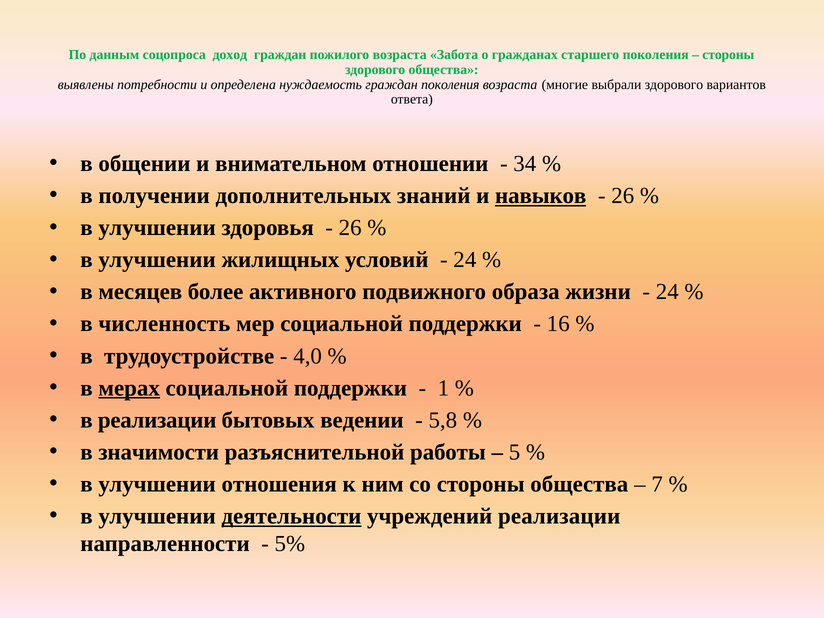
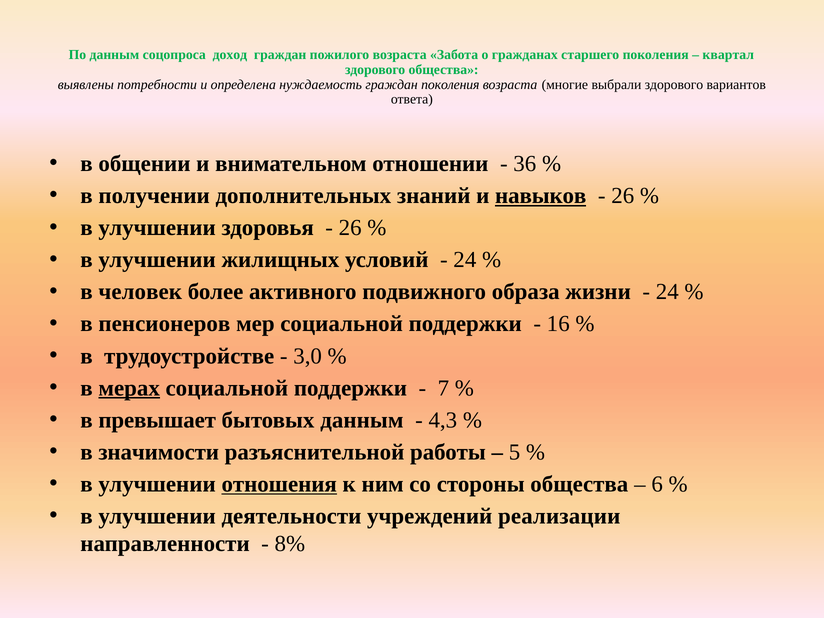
стороны: стороны -> квартал (728, 55)
34: 34 -> 36 (525, 164)
месяцев: месяцев -> человек (140, 292)
численность: численность -> пенсионеров (164, 324)
4,0: 4,0 -> 3,0 (308, 356)
1: 1 -> 7 (443, 388)
в реализации: реализации -> превышает (157, 420)
бытовых ведении: ведении -> данным (362, 420)
5,8: 5,8 -> 4,3 (443, 420)
отношения underline: none -> present (279, 484)
7: 7 -> 6 (657, 484)
деятельности underline: present -> none (291, 516)
5%: 5% -> 8% (290, 544)
